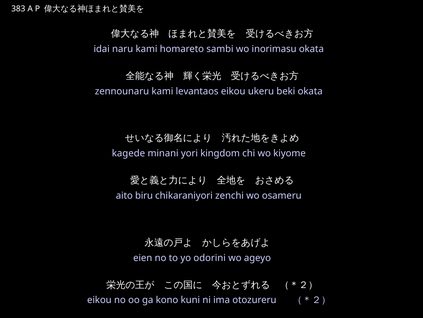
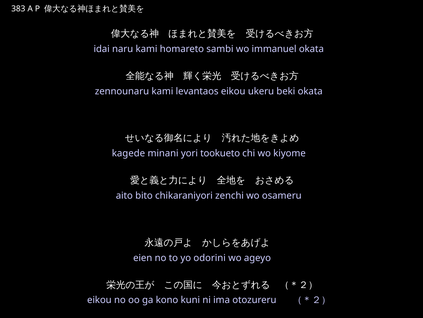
inorimasu: inorimasu -> immanuel (274, 49)
kingdom: kingdom -> tookueto (220, 153)
biru: biru -> bito (144, 195)
